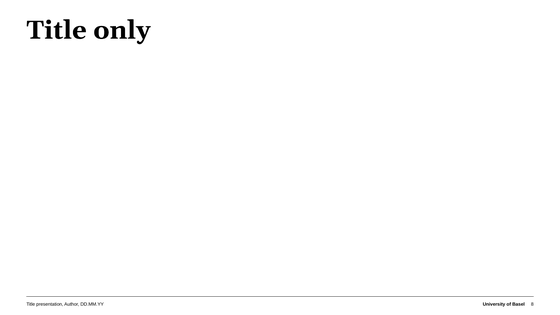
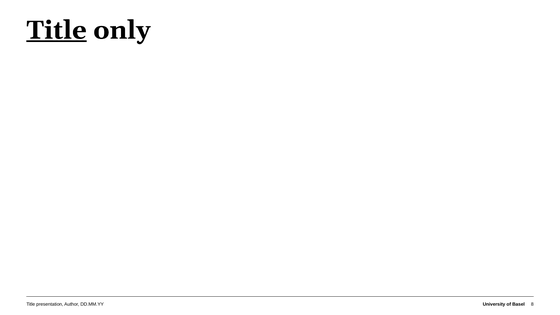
Title underline: none -> present (57, 30)
